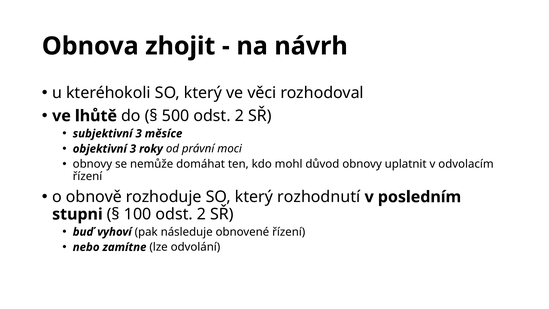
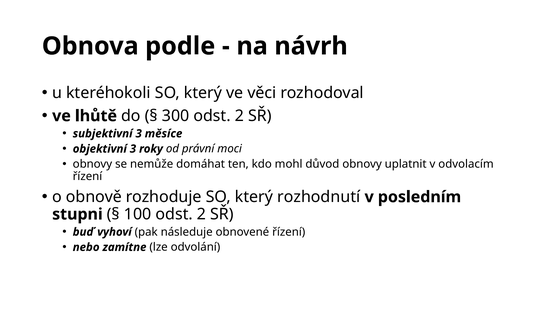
zhojit: zhojit -> podle (180, 46)
500: 500 -> 300 (176, 116)
